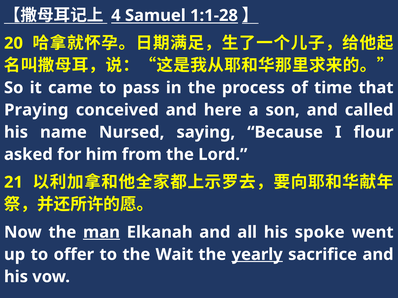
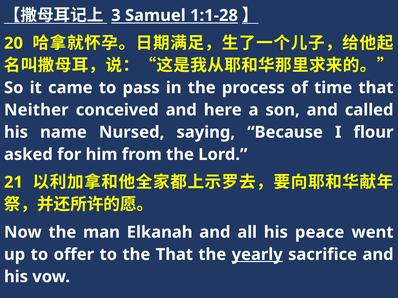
4: 4 -> 3 (116, 15)
Praying: Praying -> Neither (36, 110)
man underline: present -> none (101, 233)
spoke: spoke -> peace (320, 233)
the Wait: Wait -> That (174, 255)
